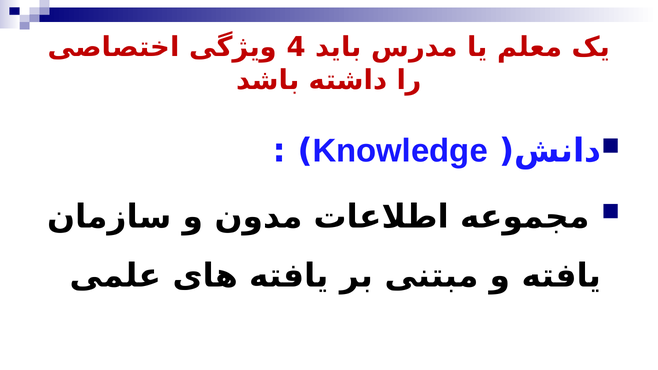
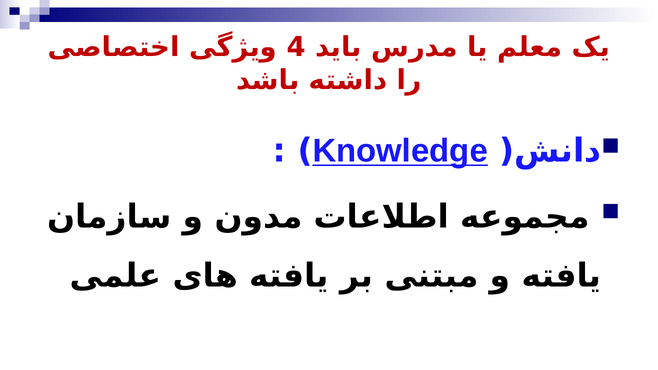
Knowledge underline: none -> present (400, 151)
